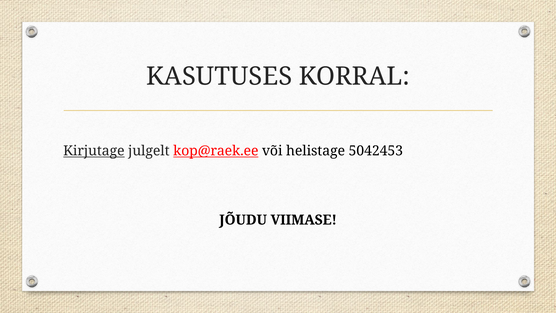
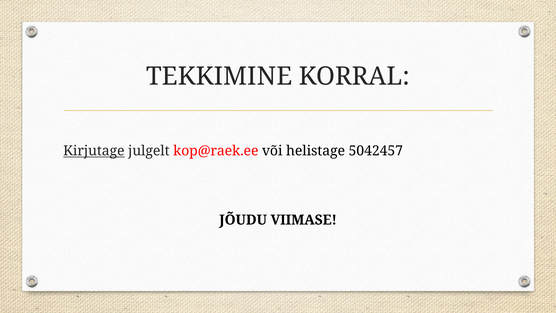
KASUTUSES: KASUTUSES -> TEKKIMINE (219, 76)
kop@raek.ee underline: present -> none (216, 151)
5042453: 5042453 -> 5042457 (376, 151)
